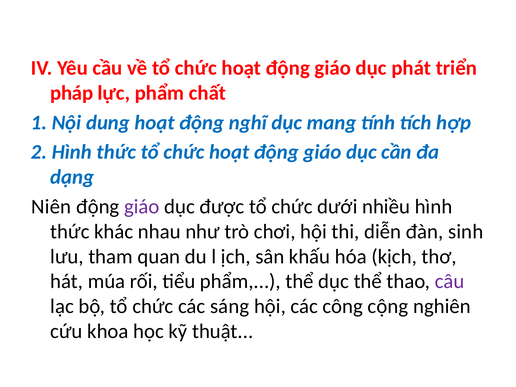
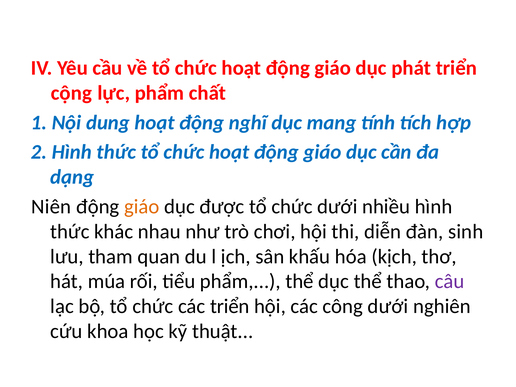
pháp: pháp -> cộng (71, 93)
giáo colour: purple -> orange (142, 207)
các sáng: sáng -> triển (230, 306)
công cộng: cộng -> dưới (388, 306)
